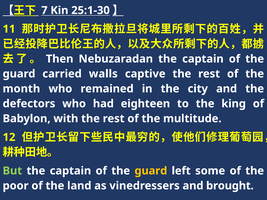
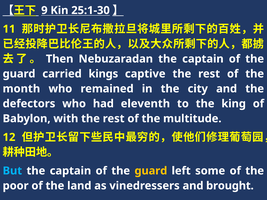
7: 7 -> 9 (44, 10)
walls: walls -> kings (103, 74)
eighteen: eighteen -> eleventh (145, 104)
But colour: light green -> light blue (12, 171)
